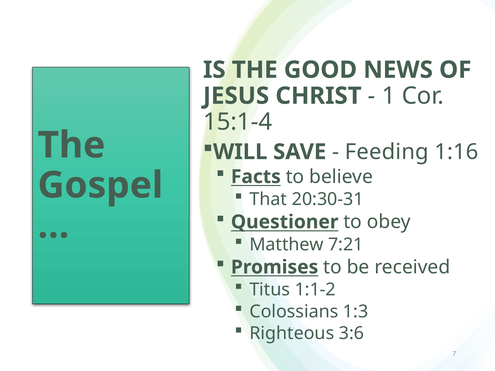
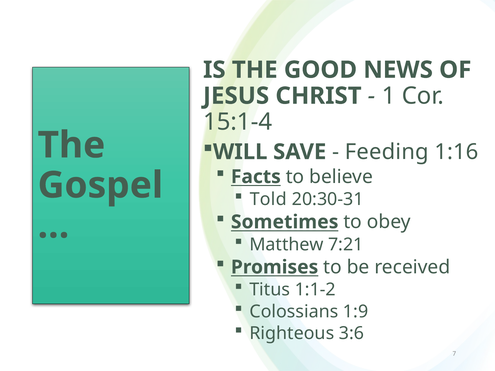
That: That -> Told (268, 199)
Questioner: Questioner -> Sometimes (285, 222)
1:3: 1:3 -> 1:9 (356, 312)
